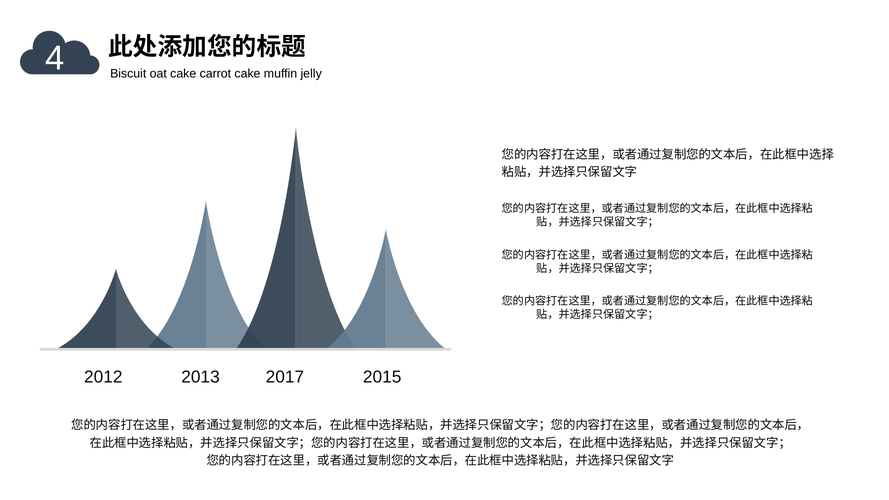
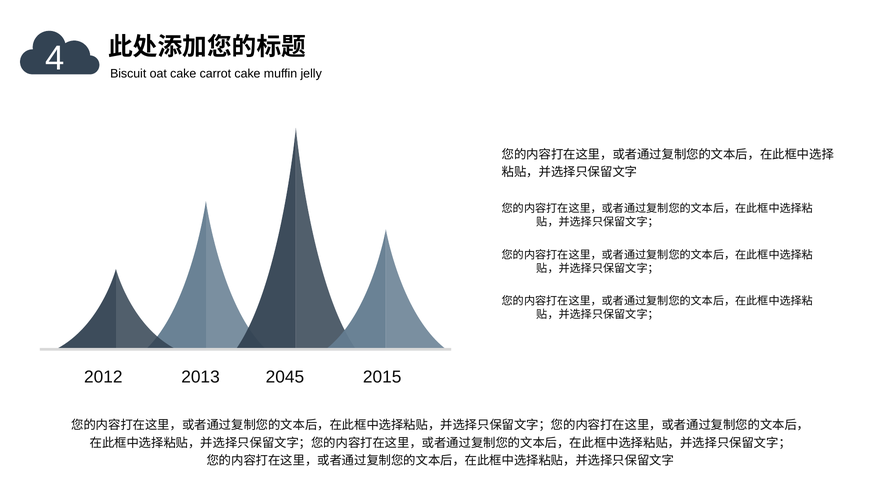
2017: 2017 -> 2045 (285, 377)
